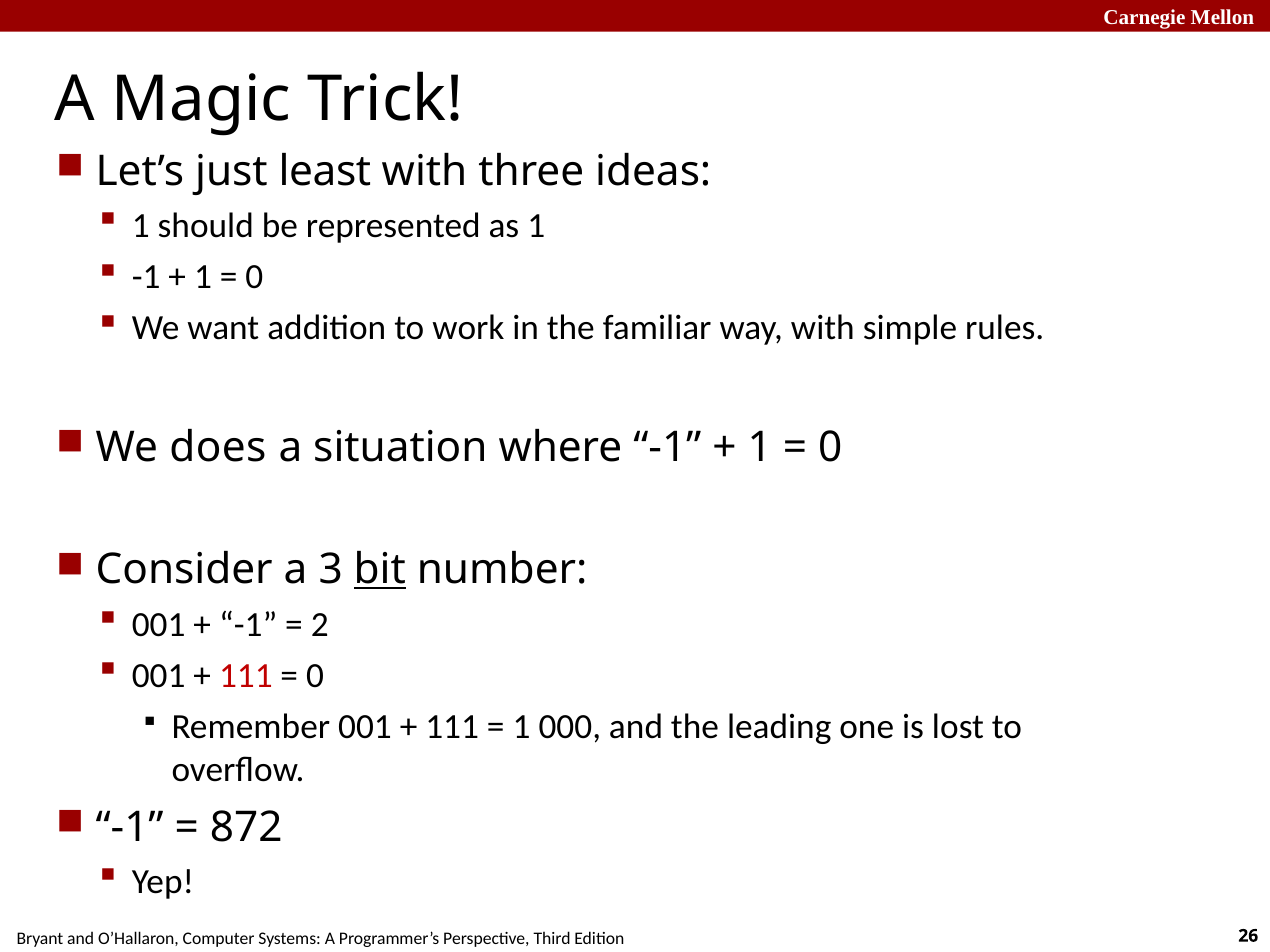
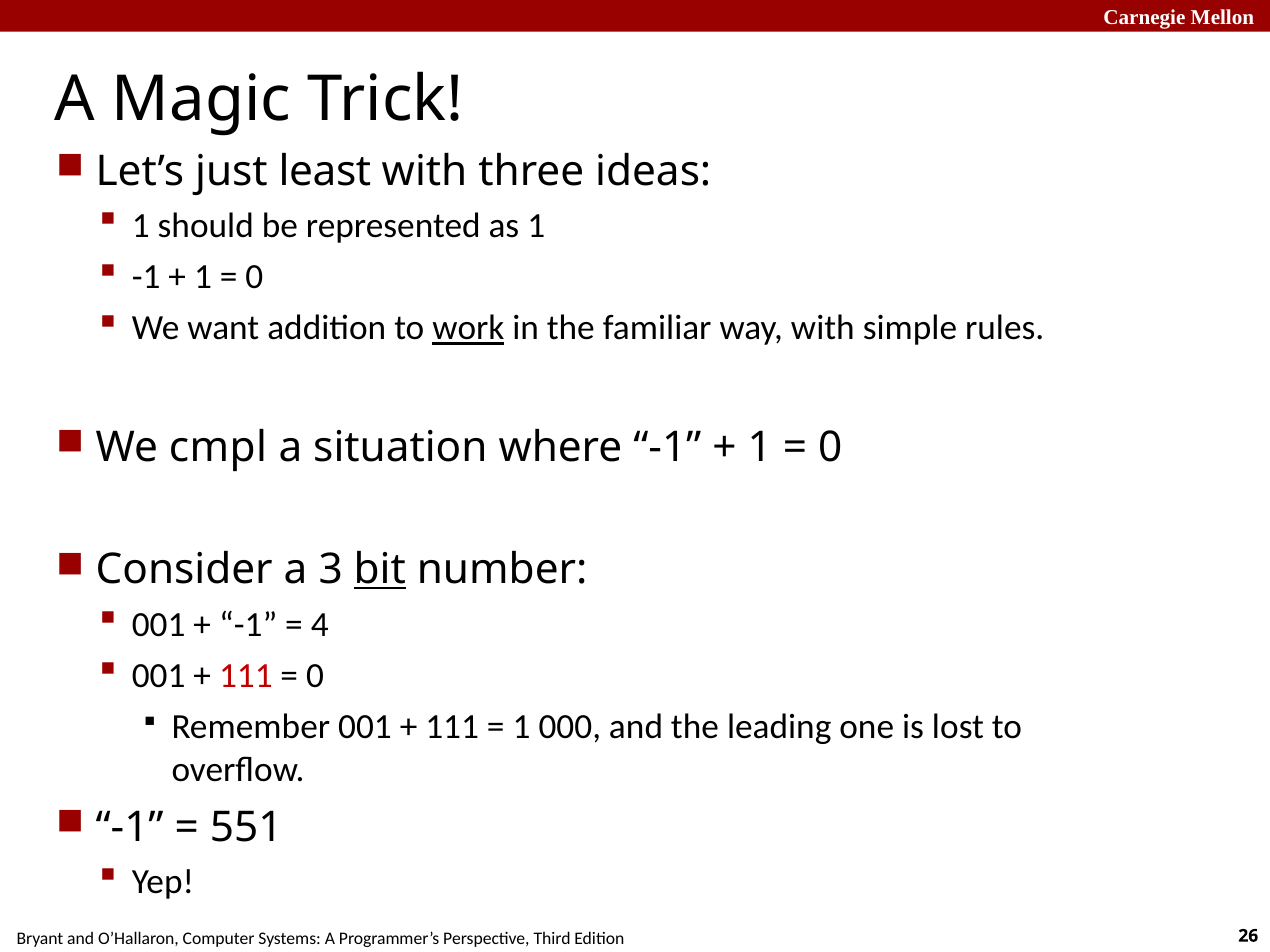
work underline: none -> present (468, 328)
does: does -> cmpl (218, 448)
2: 2 -> 4 (320, 625)
872: 872 -> 551 (246, 828)
